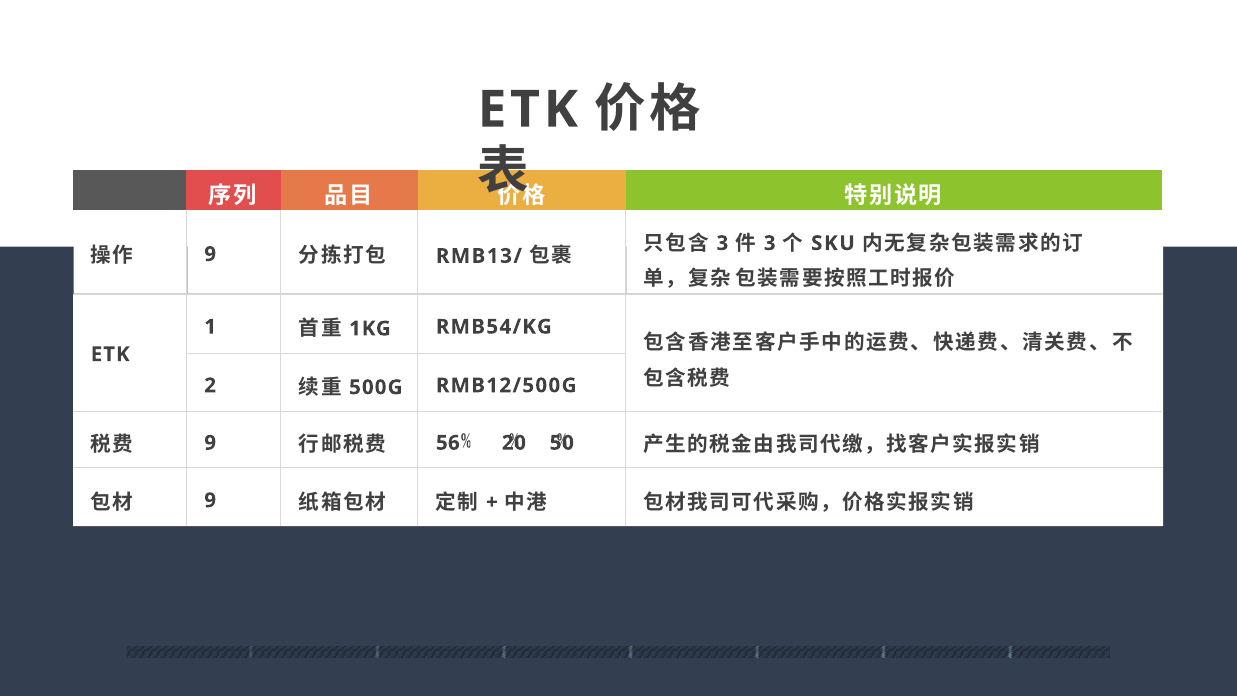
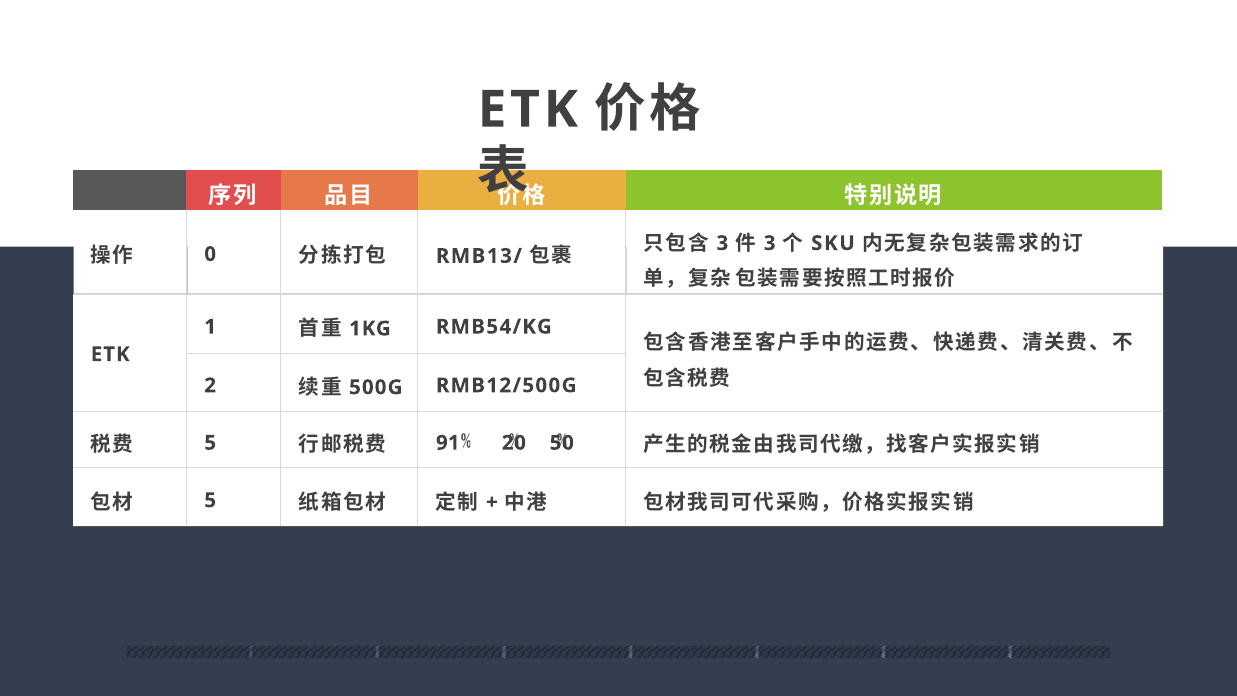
9: 9 -> 0 (210, 254)
9: 9 -> 5 (210, 443)
56: 56 -> 91 (448, 443)
9: 9 -> 5 (210, 500)
